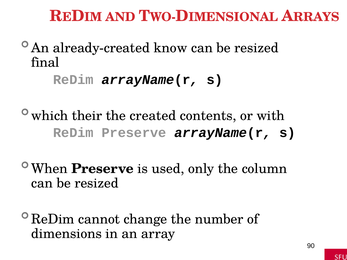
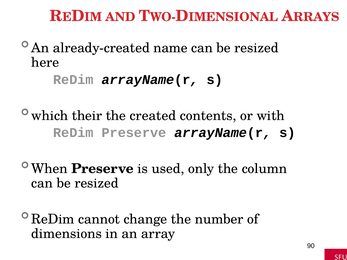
know: know -> name (170, 48)
final: final -> here (45, 63)
